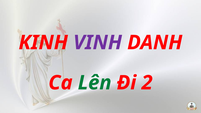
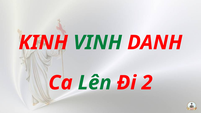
VINH colour: purple -> green (98, 43)
